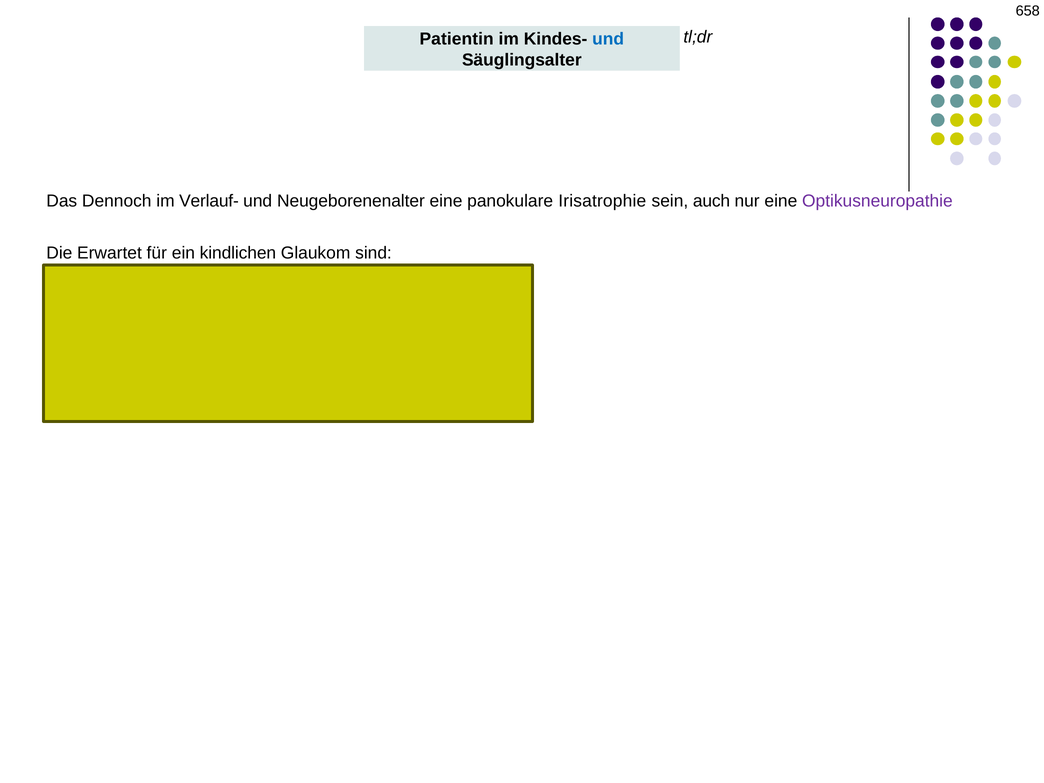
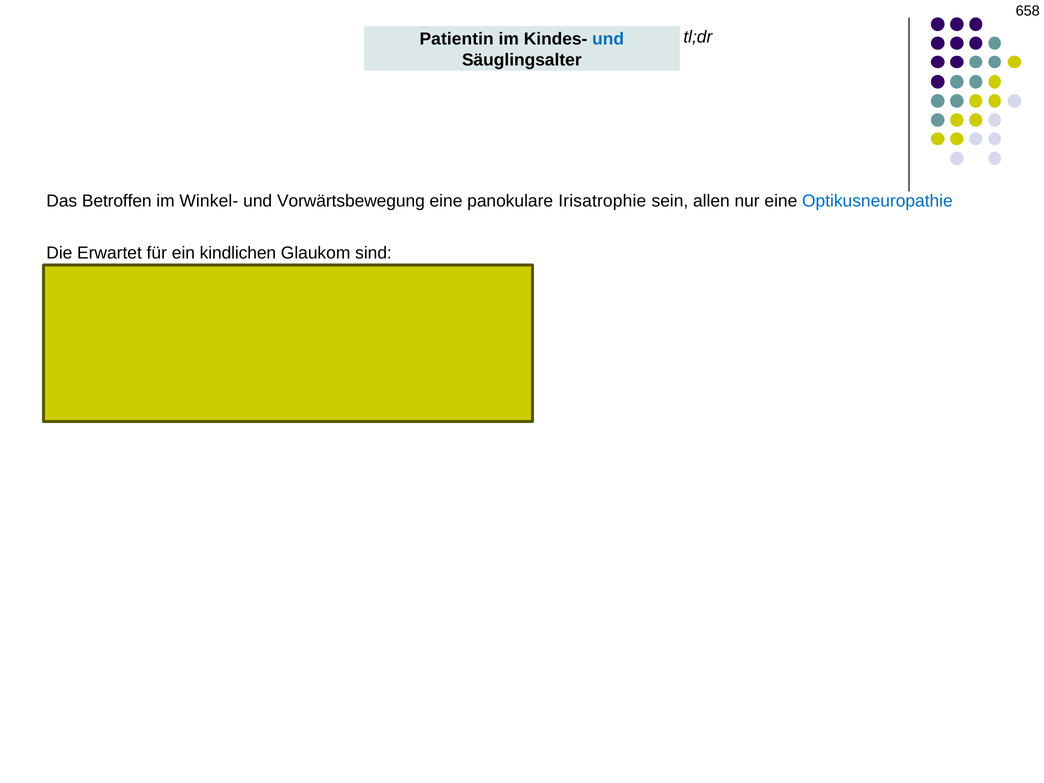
Dennoch: Dennoch -> Betroffen (117, 201)
Verlauf-: Verlauf- -> Winkel- (209, 201)
Neugeborenenalter: Neugeborenenalter -> Vorwärtsbewegung (351, 201)
auch: auch -> allen (711, 201)
Optikusneuropathie colour: purple -> blue (877, 201)
